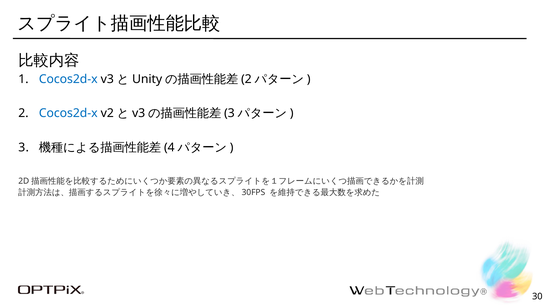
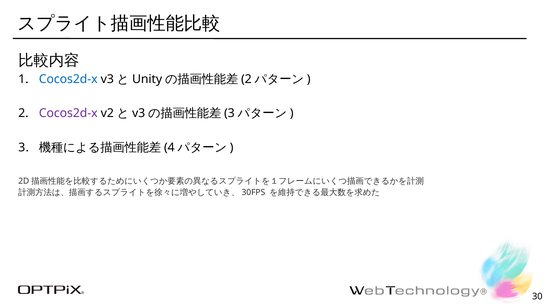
Cocos2d-x colour: blue -> purple (68, 113)
